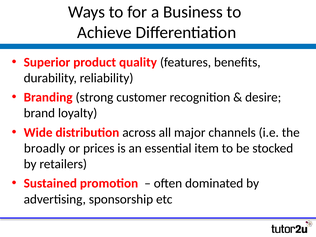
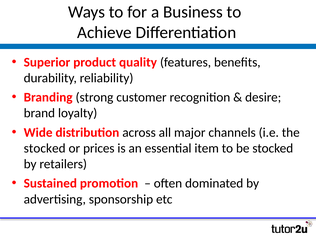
broadly: broadly -> stocked (45, 148)
